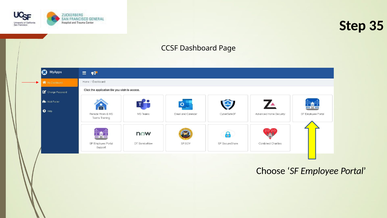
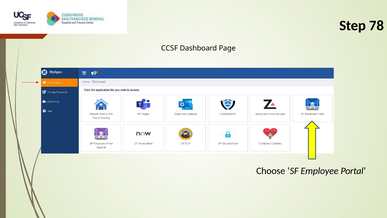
35: 35 -> 78 (377, 25)
